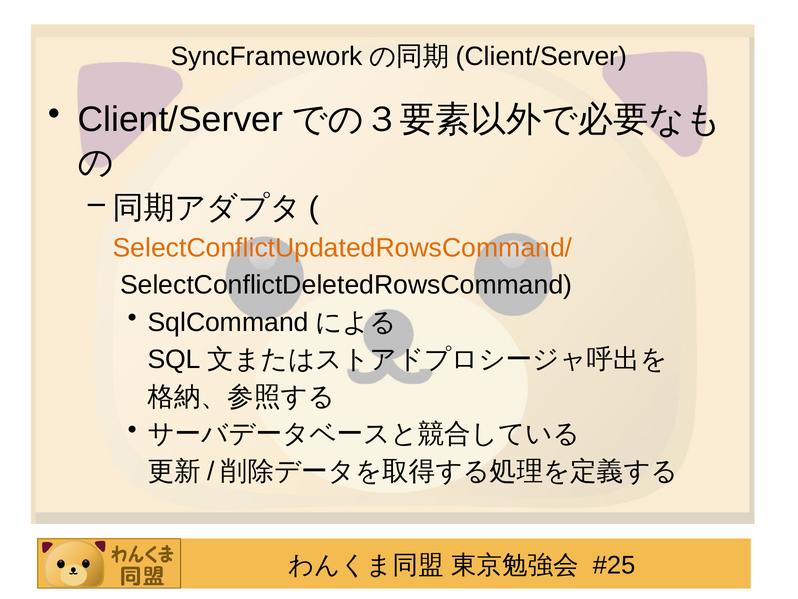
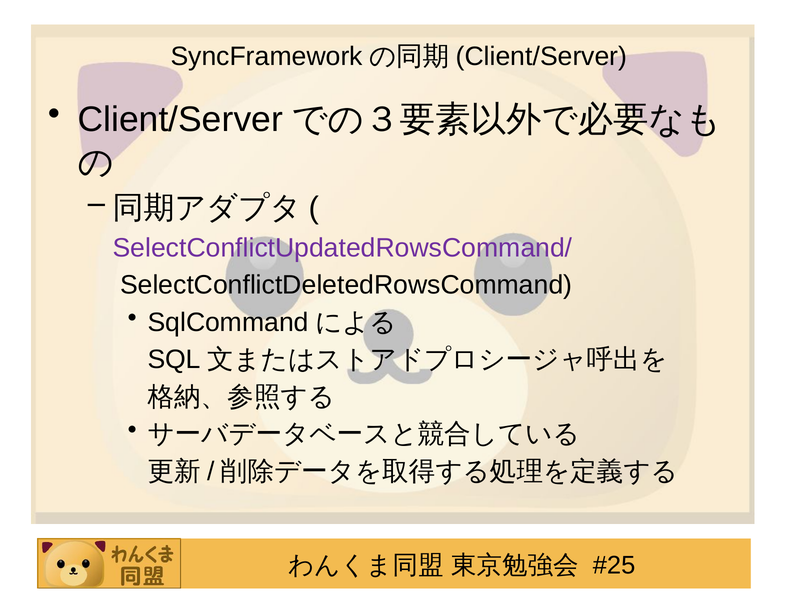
SelectConflictUpdatedRowsCommand/ colour: orange -> purple (343, 248)
